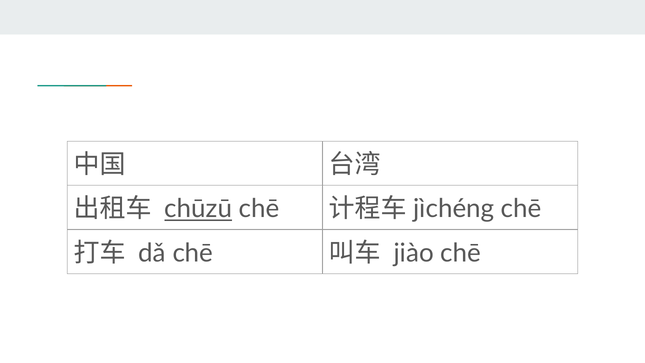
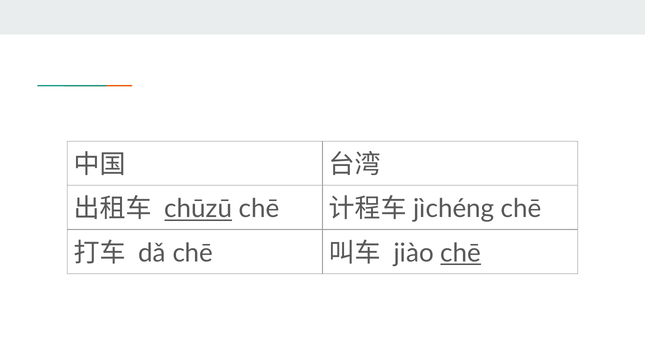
chē underline: none -> present (461, 253)
